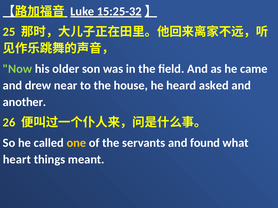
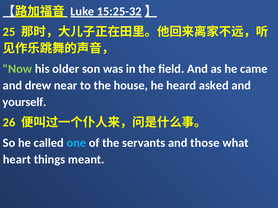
another: another -> yourself (25, 102)
one colour: yellow -> light blue (76, 143)
found: found -> those (205, 143)
